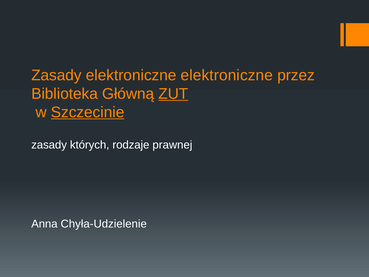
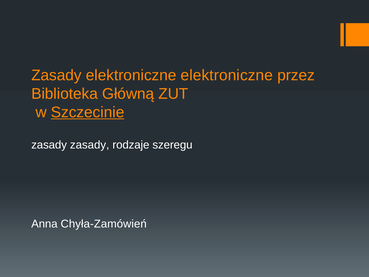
ZUT underline: present -> none (173, 94)
zasady których: których -> zasady (90, 145)
prawnej: prawnej -> szeregu (172, 145)
Chyła-Udzielenie: Chyła-Udzielenie -> Chyła-Zamówień (104, 224)
